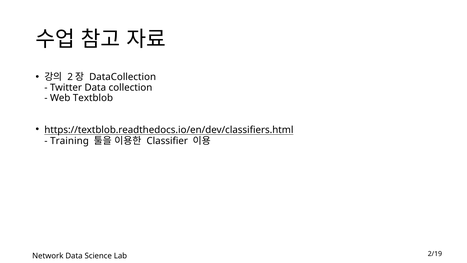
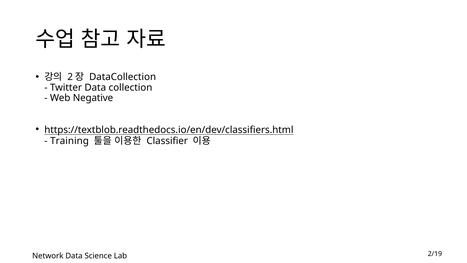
Textblob: Textblob -> Negative (93, 98)
